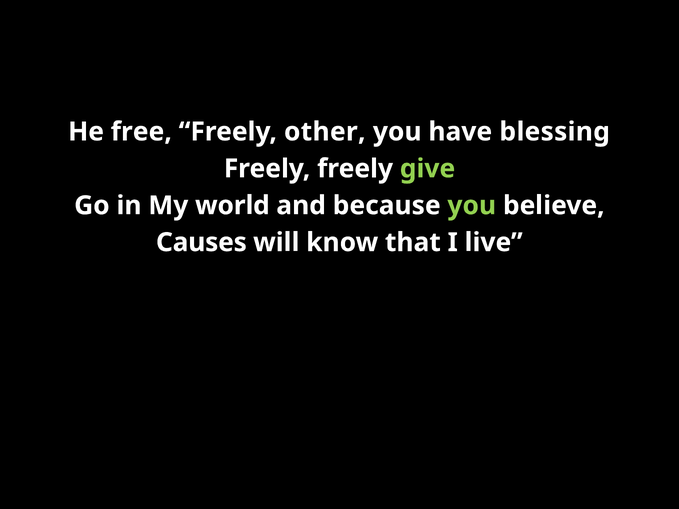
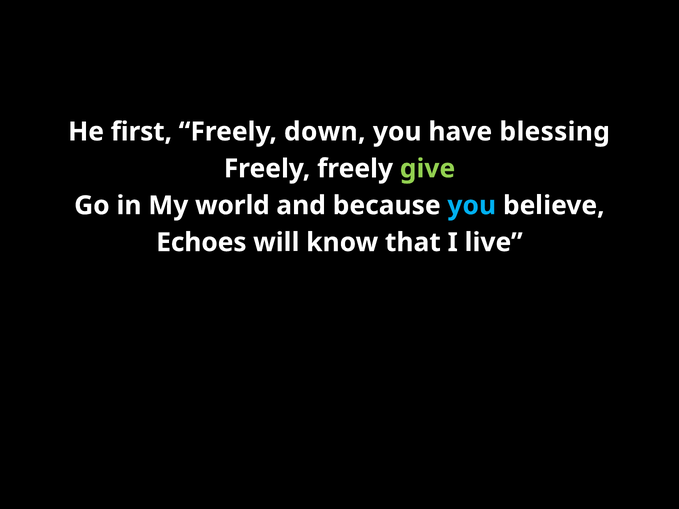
free: free -> first (141, 132)
other: other -> down (325, 132)
you colour: light green -> light blue (472, 206)
Causes: Causes -> Echoes (201, 243)
